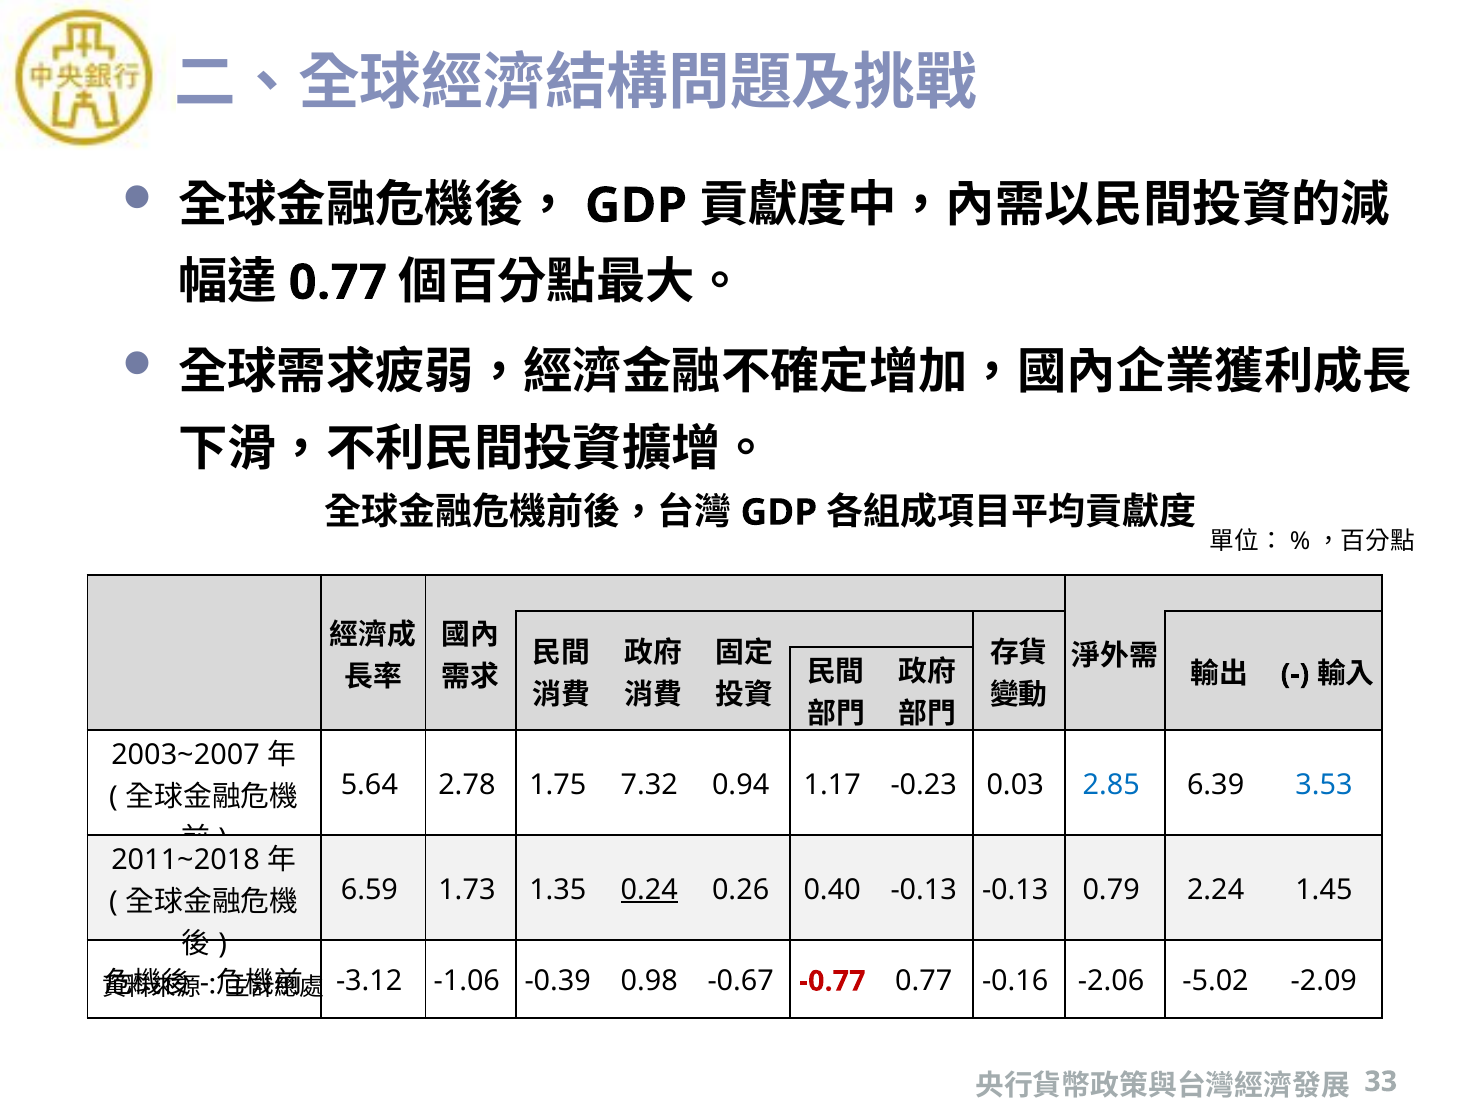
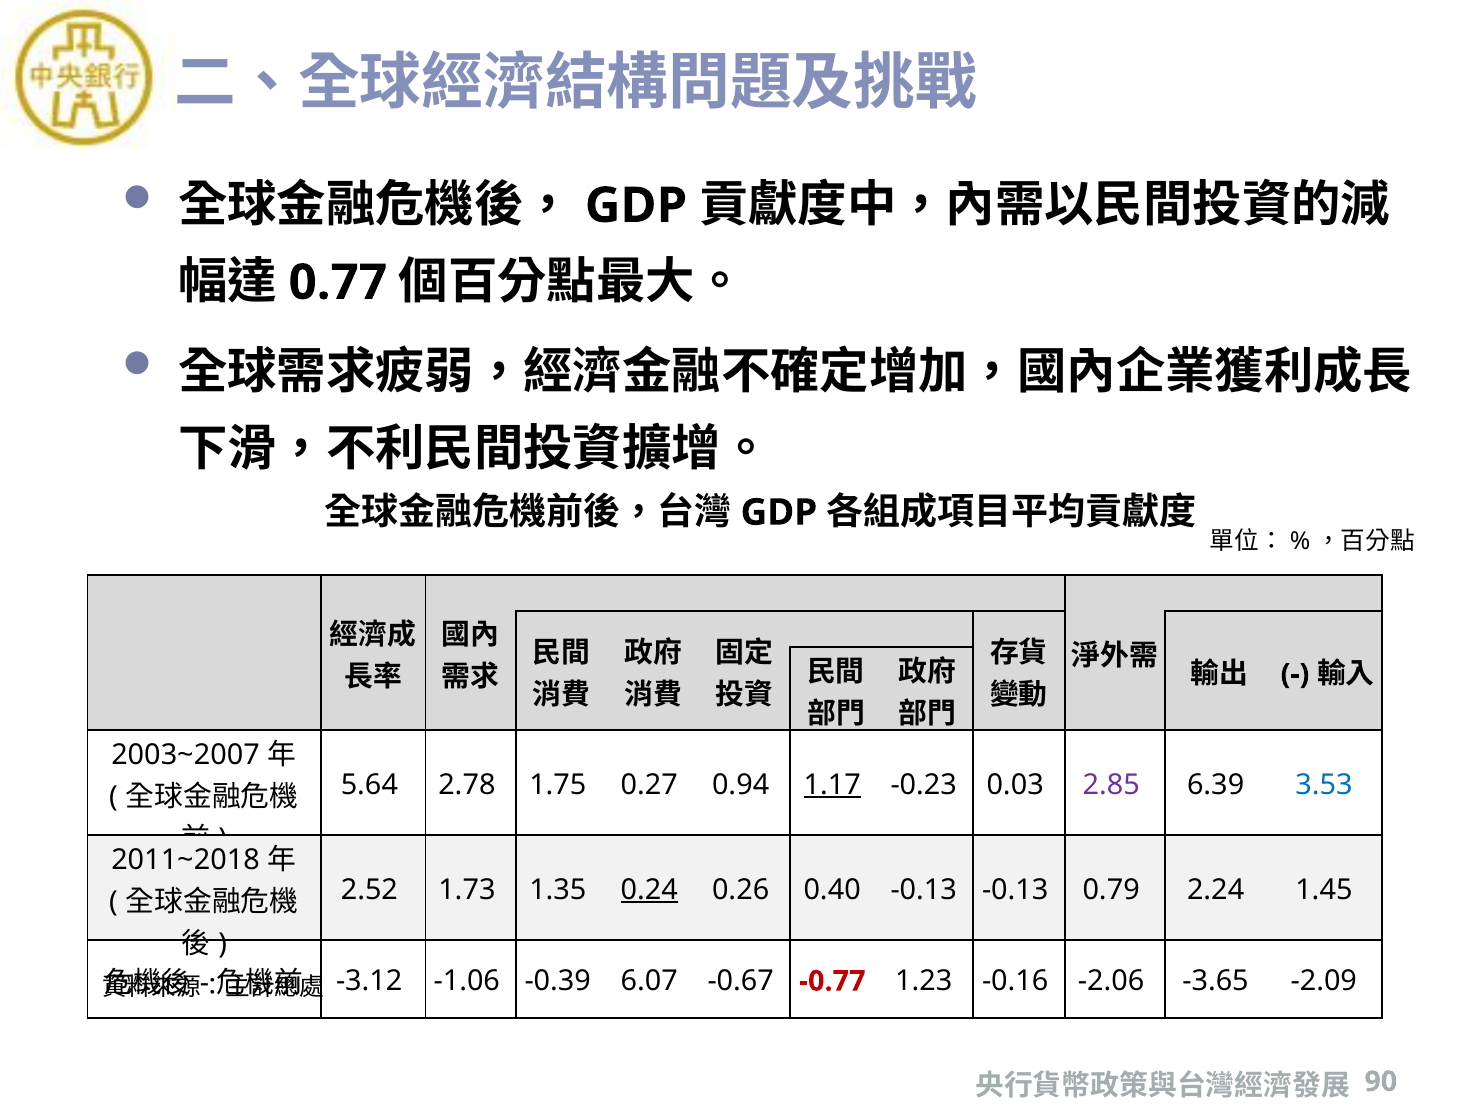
7.32: 7.32 -> 0.27 (649, 784)
1.17 underline: none -> present (832, 784)
2.85 colour: blue -> purple (1111, 784)
6.59: 6.59 -> 2.52 (369, 889)
0.98: 0.98 -> 6.07 (649, 981)
-0.77 0.77: 0.77 -> 1.23 (924, 981)
-5.02: -5.02 -> -3.65 (1216, 981)
33: 33 -> 90 (1381, 1081)
